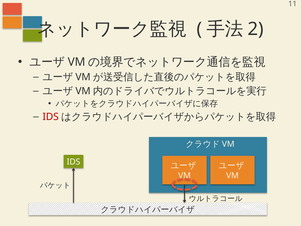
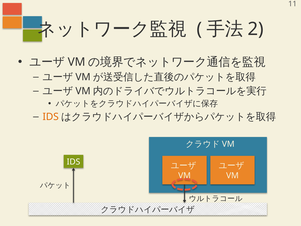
IDS colour: red -> orange (51, 117)
